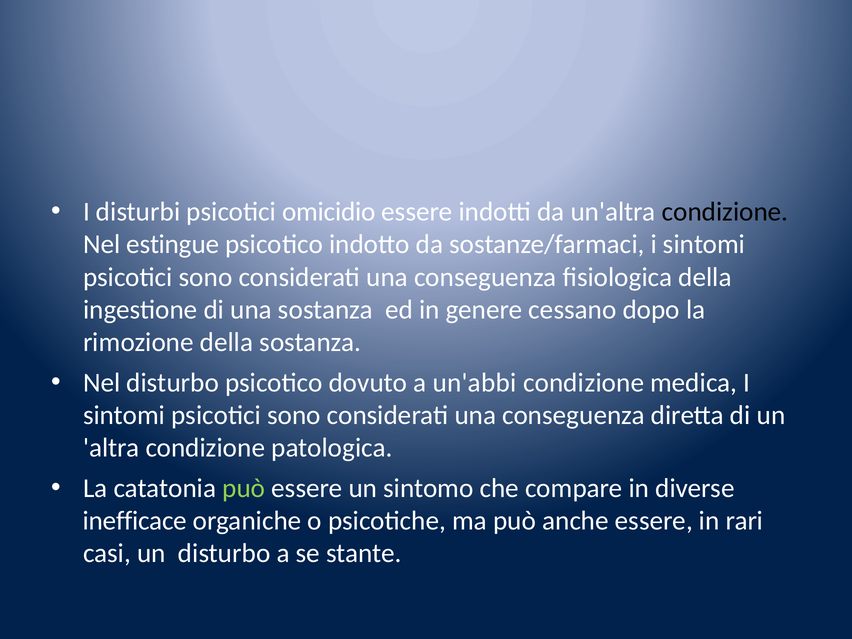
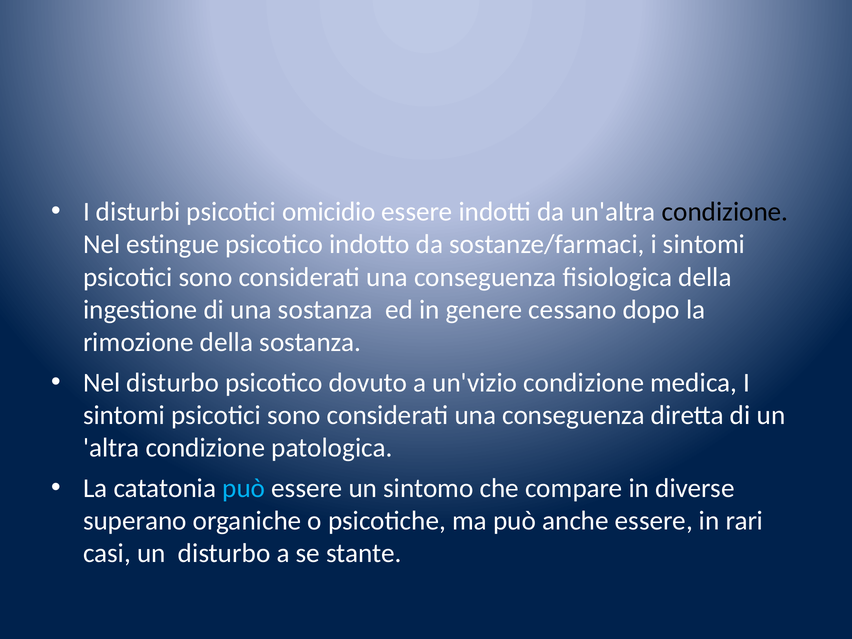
un'abbi: un'abbi -> un'vizio (475, 383)
può colour: light green -> light blue (244, 488)
inefficace: inefficace -> superano (135, 521)
